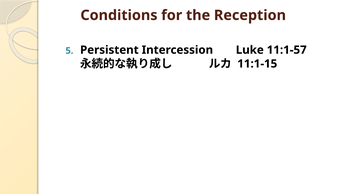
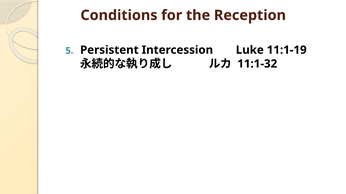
11:1-57: 11:1-57 -> 11:1-19 (287, 50)
11:1-15: 11:1-15 -> 11:1-32 (257, 64)
